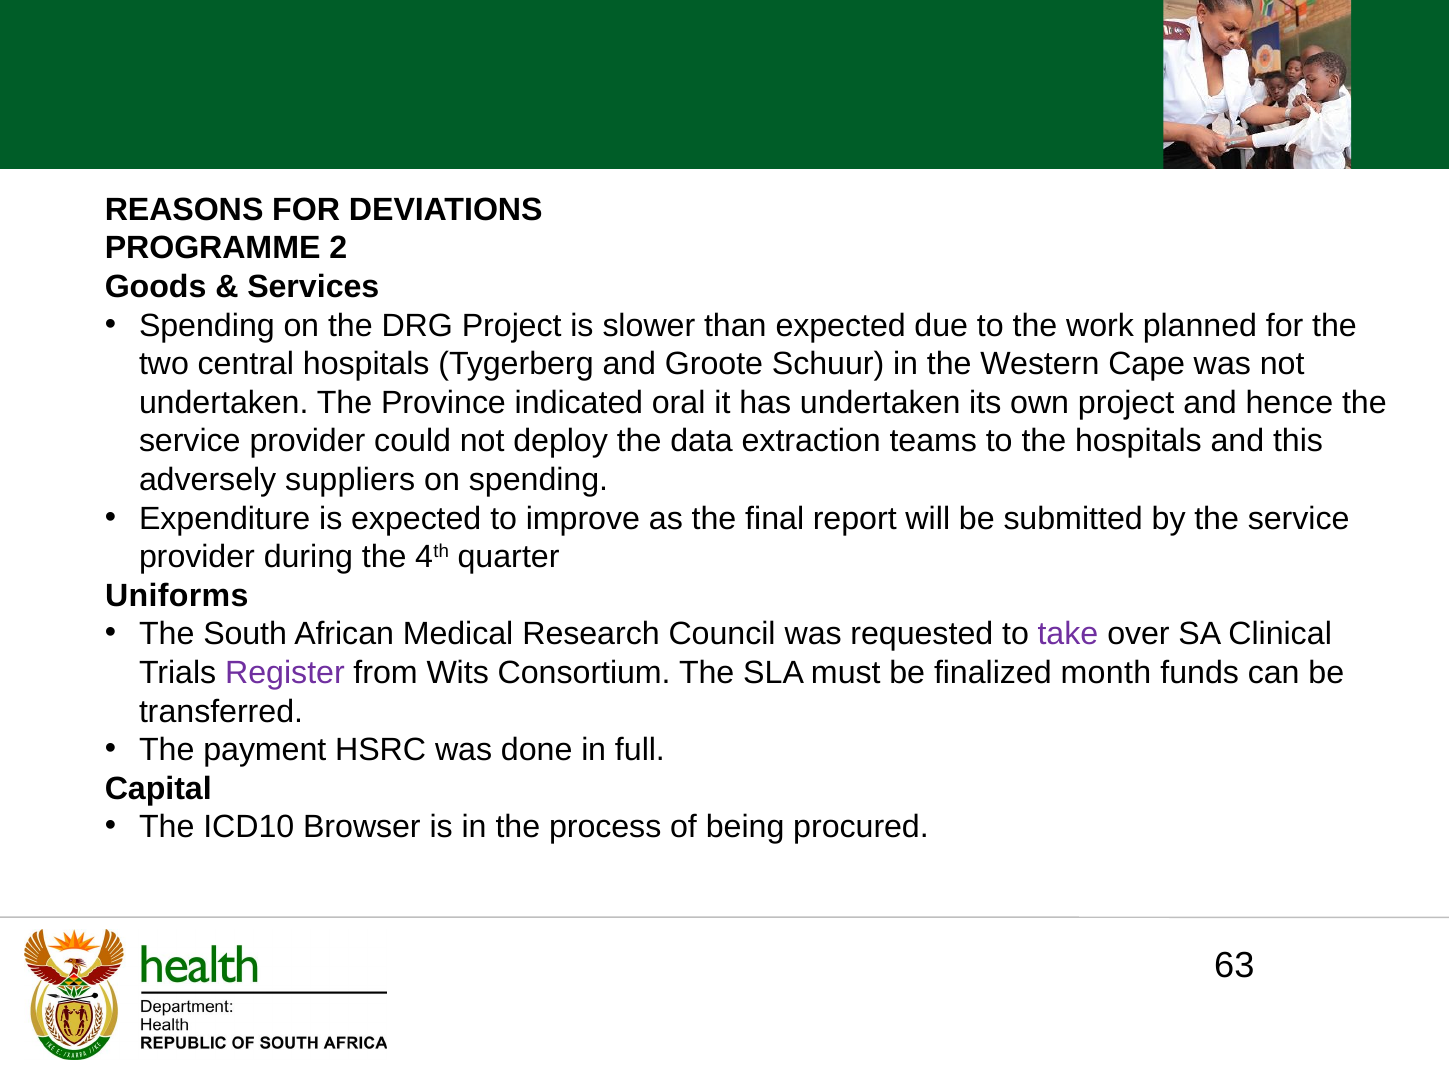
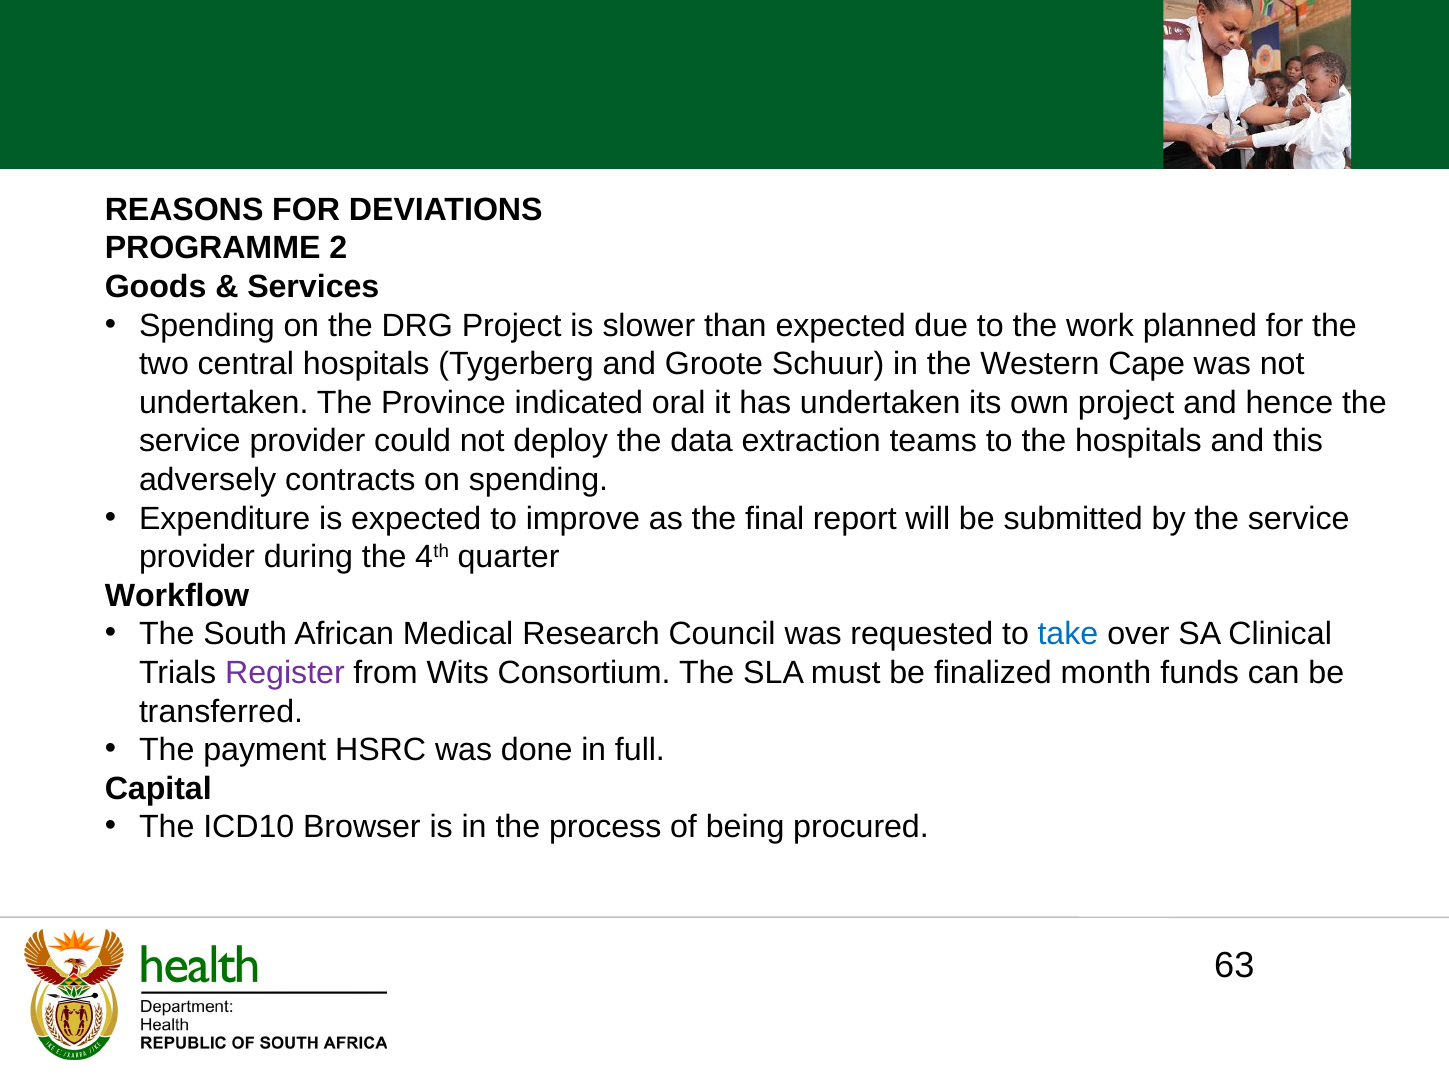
suppliers: suppliers -> contracts (350, 480)
Uniforms: Uniforms -> Workflow (177, 596)
take colour: purple -> blue (1068, 635)
